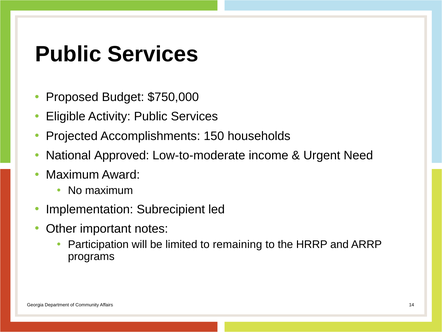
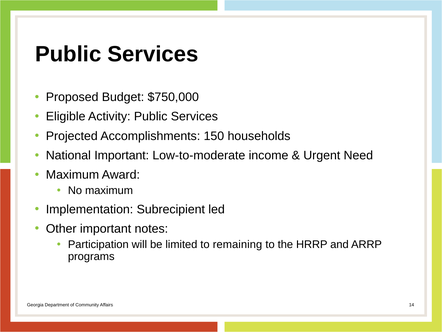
National Approved: Approved -> Important (122, 155)
